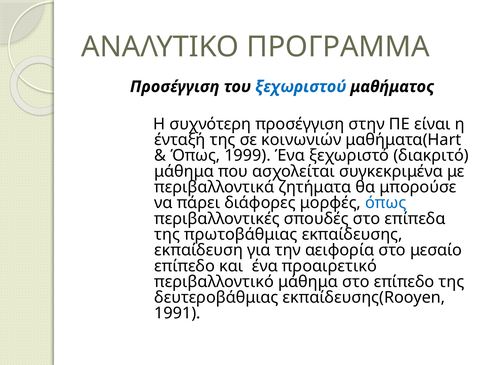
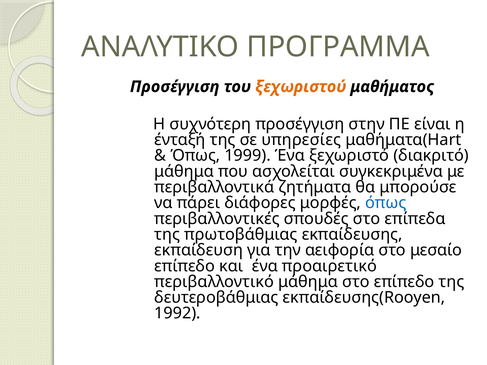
ξεχωριστού colour: blue -> orange (301, 87)
κοινωνιών: κοινωνιών -> υπηρεσίες (301, 140)
1991: 1991 -> 1992 (177, 314)
